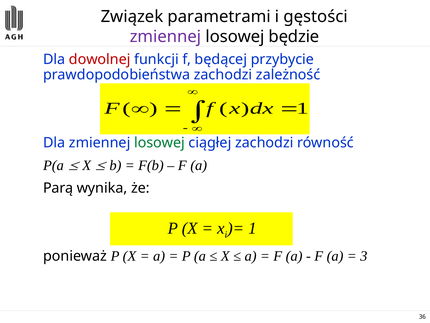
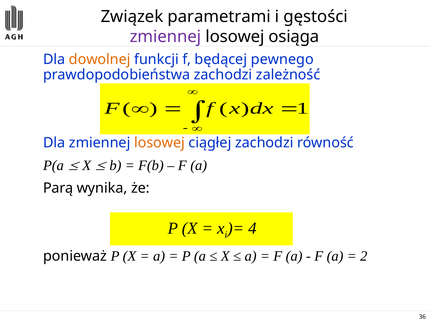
będzie: będzie -> osiąga (294, 37)
dowolnej colour: red -> orange (100, 59)
przybycie: przybycie -> pewnego (282, 59)
losowej colour: green -> orange (159, 143)
1: 1 -> 4 (252, 228)
3: 3 -> 2 (364, 256)
